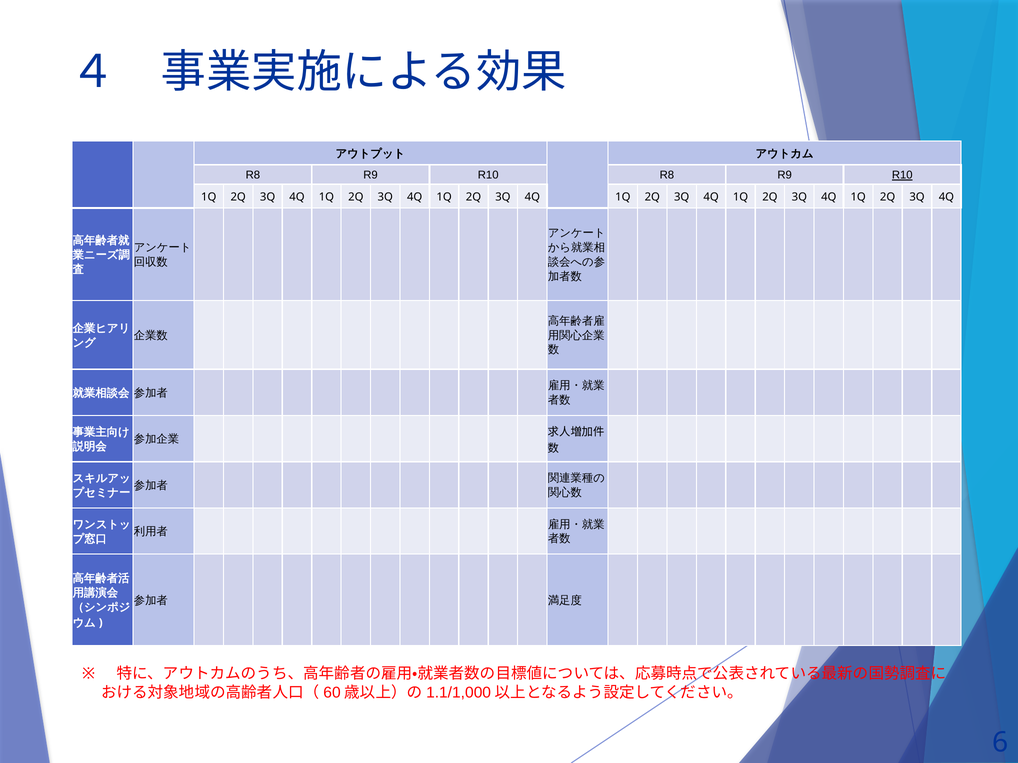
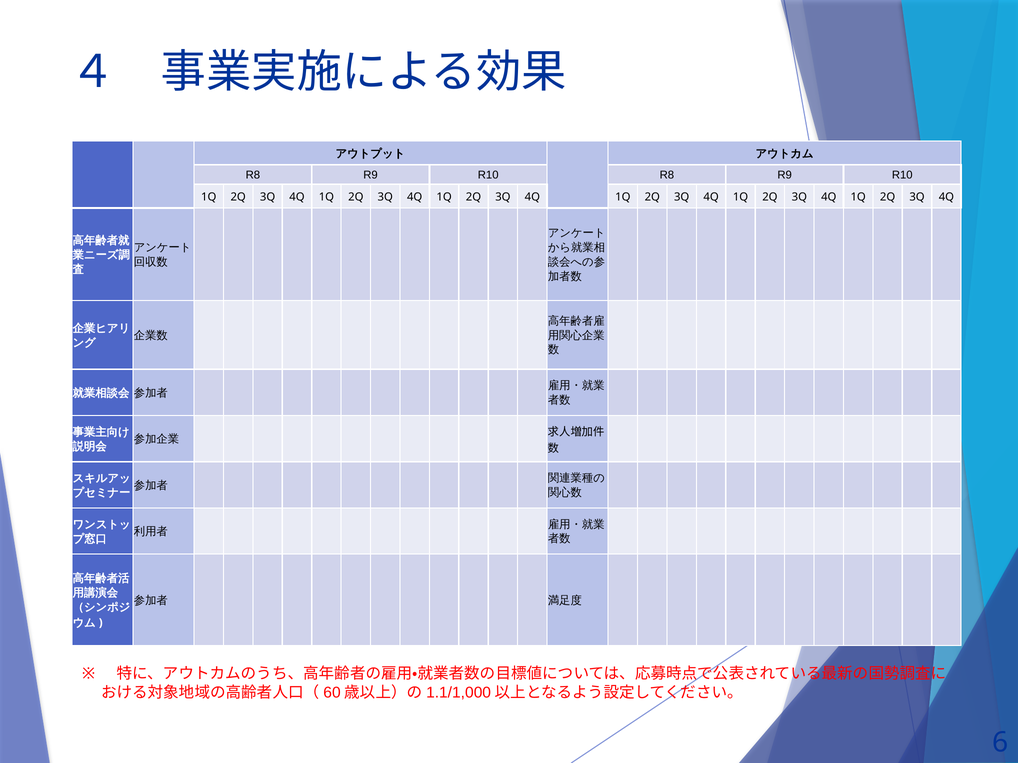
R10 underline: present -> none (902, 175)
